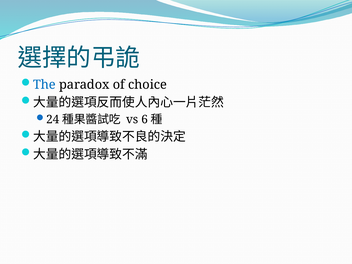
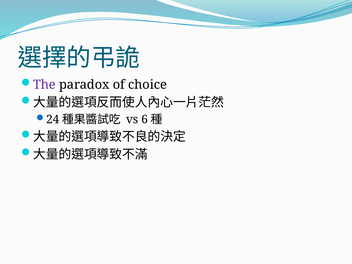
The colour: blue -> purple (44, 85)
